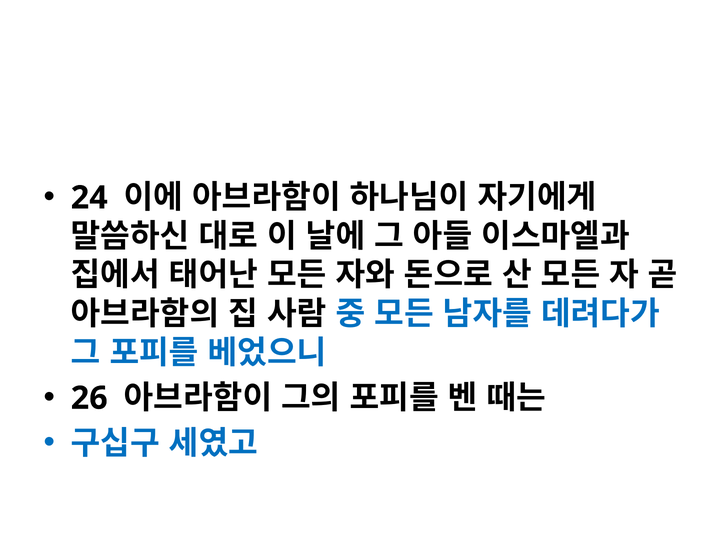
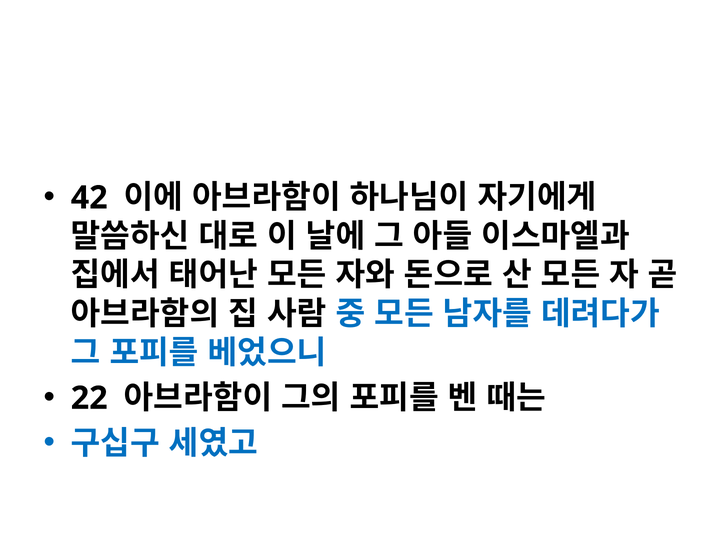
24: 24 -> 42 (89, 198)
26: 26 -> 22 (89, 398)
